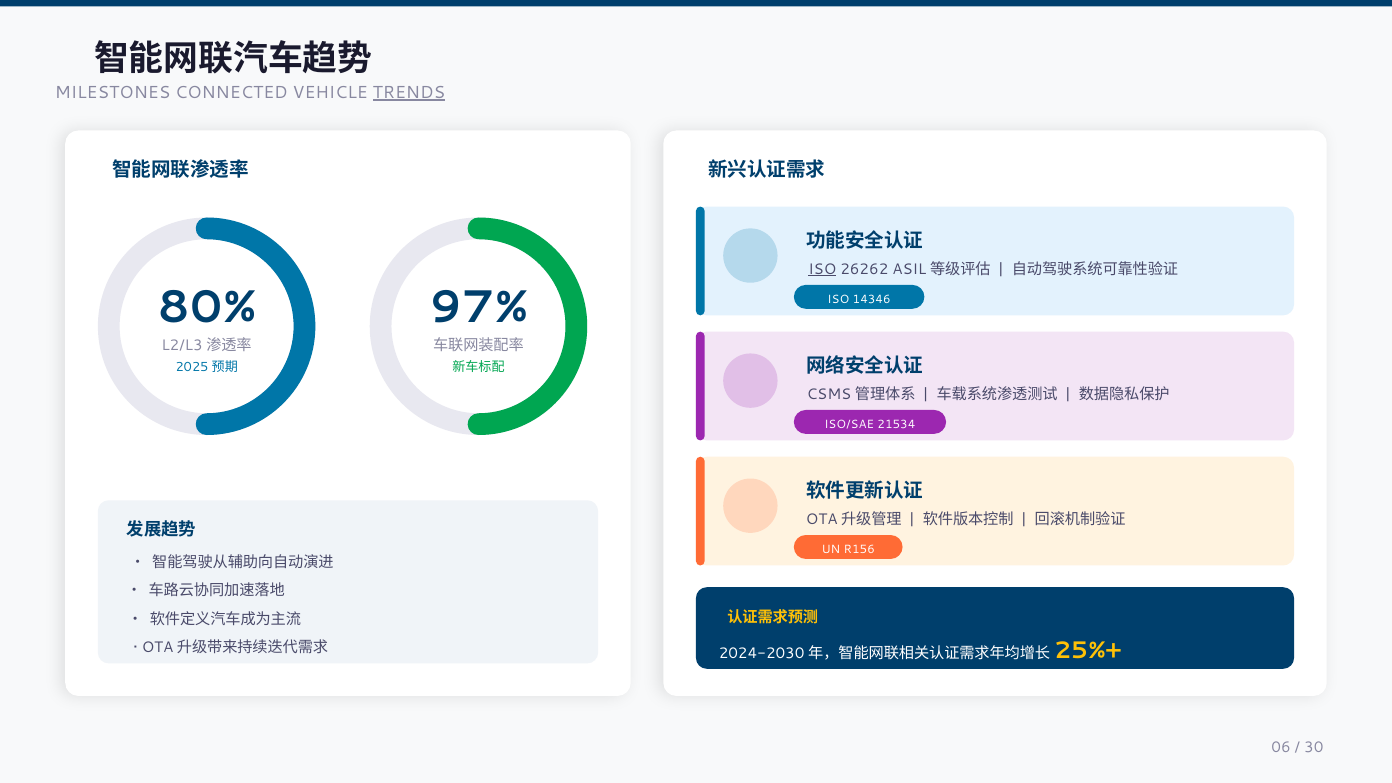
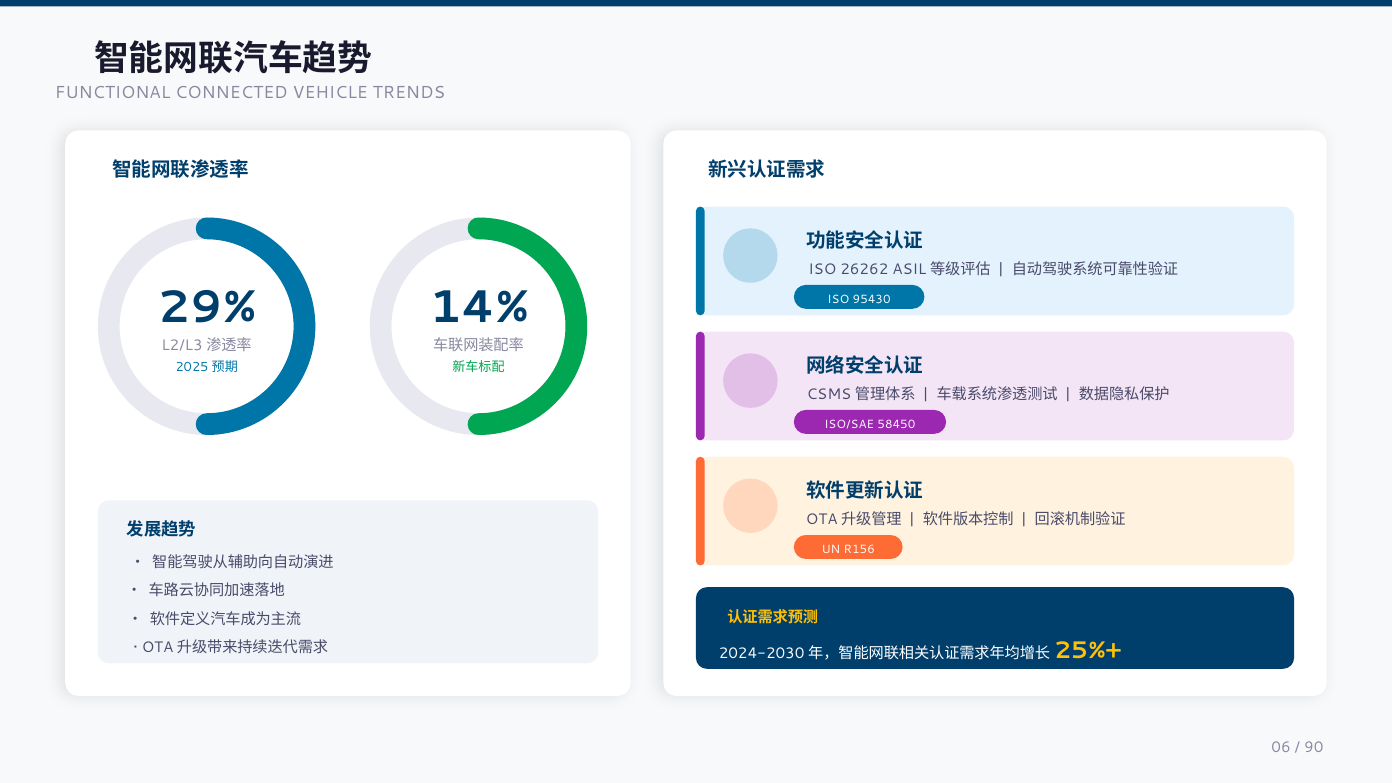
MILESTONES: MILESTONES -> FUNCTIONAL (113, 93)
TRENDS underline: present -> none (409, 93)
ISO underline: present -> none (822, 269)
80%: 80% -> 29% (207, 307)
97%: 97% -> 14% (479, 307)
14346: 14346 -> 95430 (872, 299)
21534: 21534 -> 58450 (896, 424)
30: 30 -> 90 (1314, 748)
